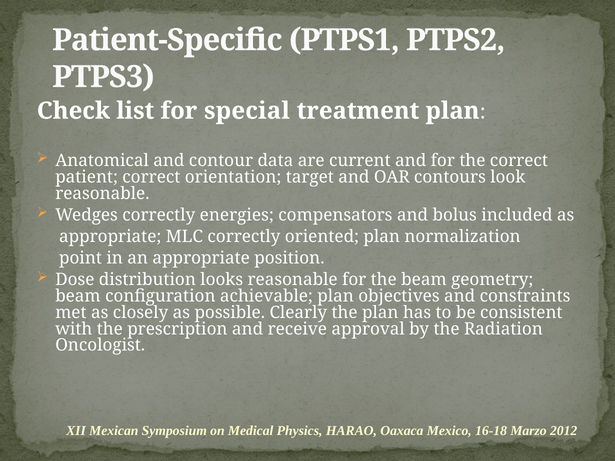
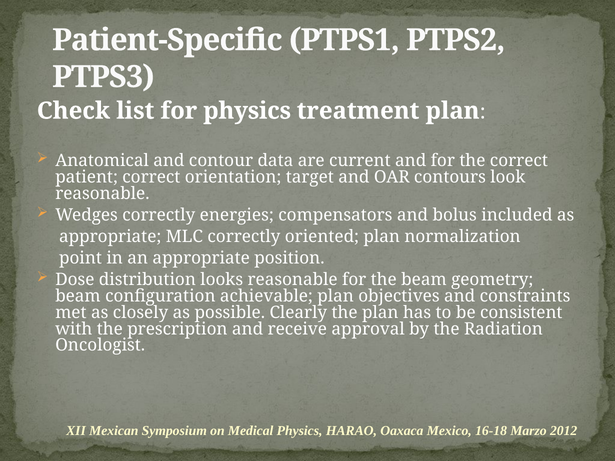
for special: special -> physics (247, 111)
